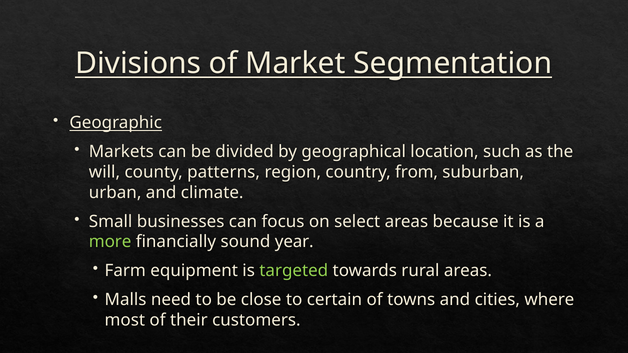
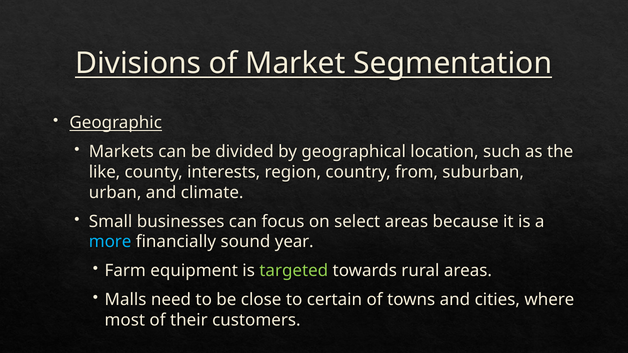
will: will -> like (105, 172)
patterns: patterns -> interests (224, 172)
more colour: light green -> light blue (110, 242)
